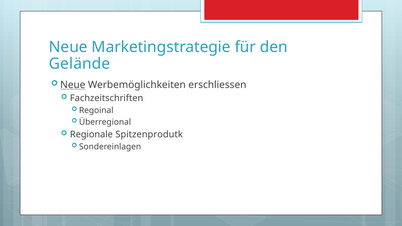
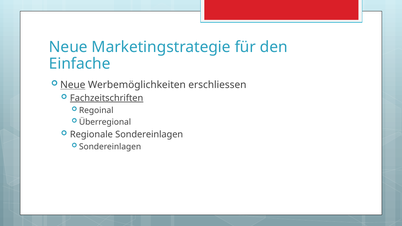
Gelände: Gelände -> Einfache (80, 64)
Fachzeitschriften underline: none -> present (107, 98)
Regionale Spitzenprodutk: Spitzenprodutk -> Sondereinlagen (149, 135)
